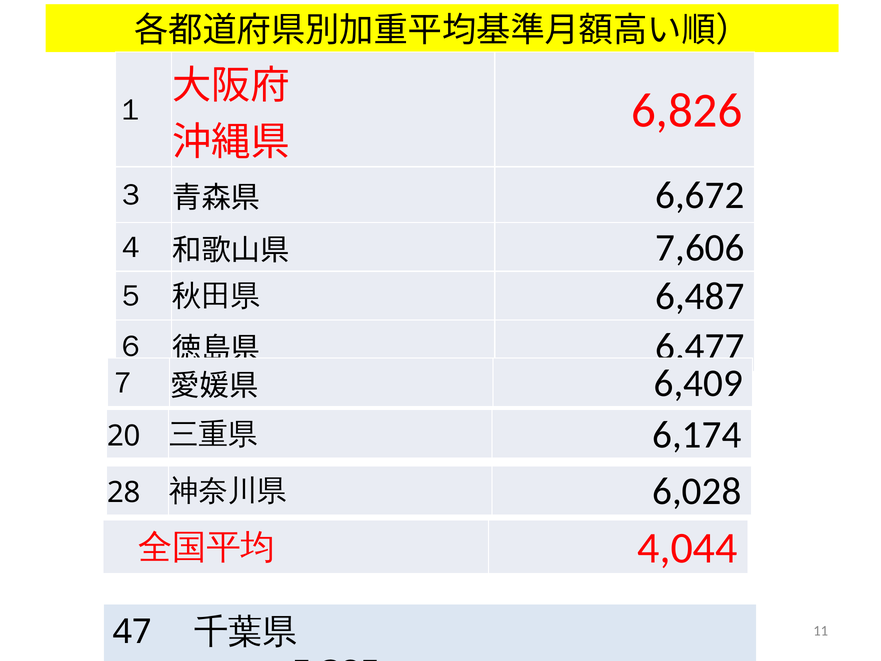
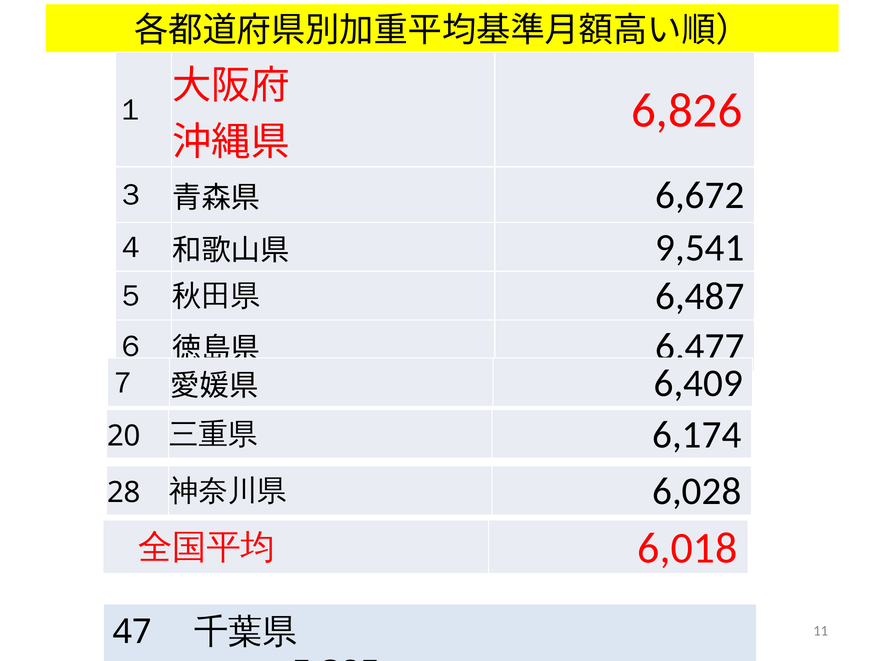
7,606: 7,606 -> 9,541 (700, 248)
4,044: 4,044 -> 6,018 (687, 548)
